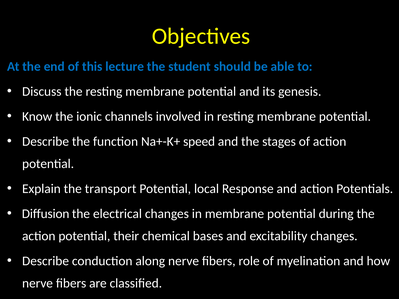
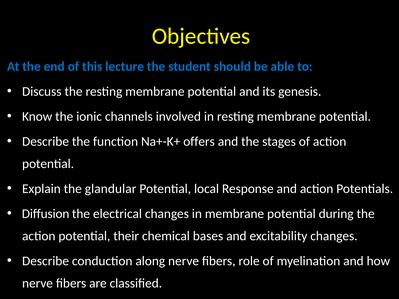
speed: speed -> offers (199, 141)
transport: transport -> glandular (111, 189)
